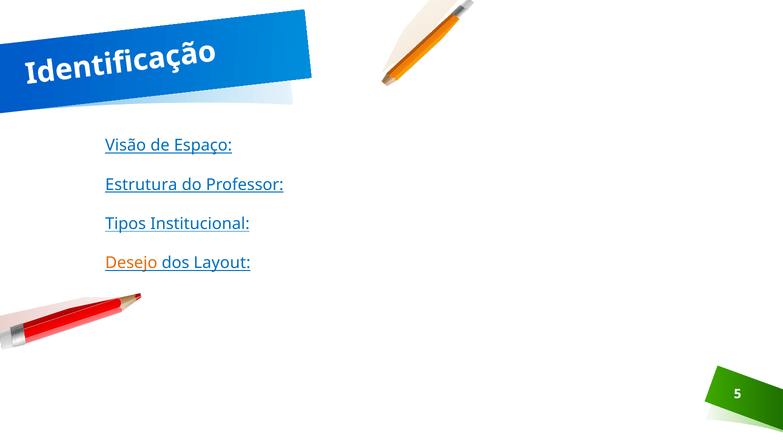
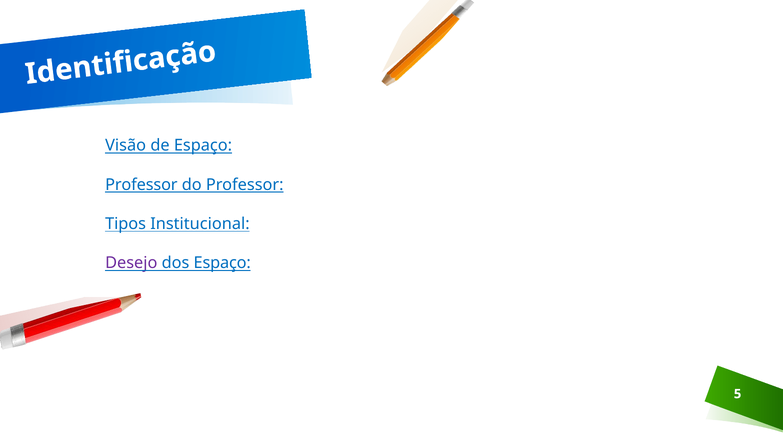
Estrutura: Estrutura -> Professor (141, 184)
Desejo colour: orange -> purple (131, 263)
dos Layout: Layout -> Espaço (222, 263)
